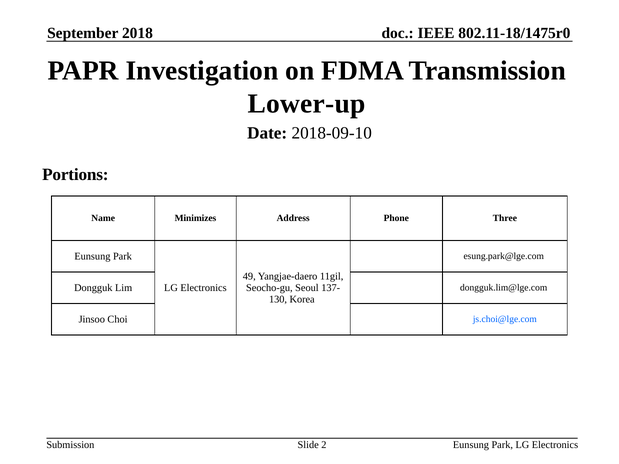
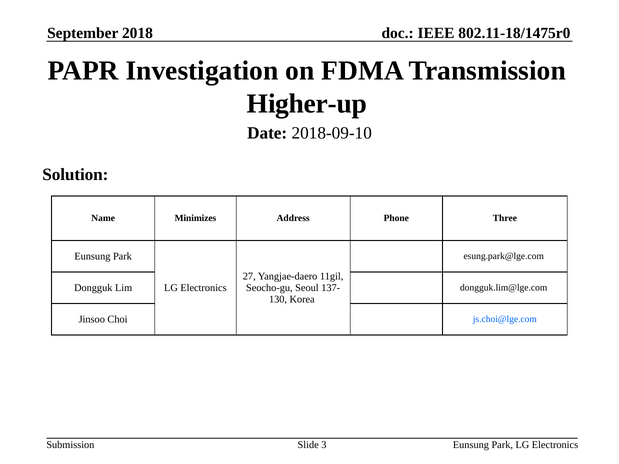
Lower-up: Lower-up -> Higher-up (307, 104)
Portions: Portions -> Solution (75, 175)
49: 49 -> 27 (249, 276)
2: 2 -> 3 (324, 445)
